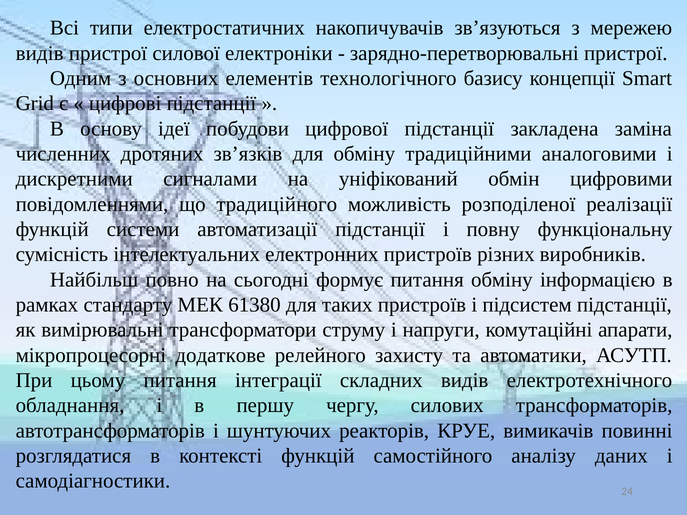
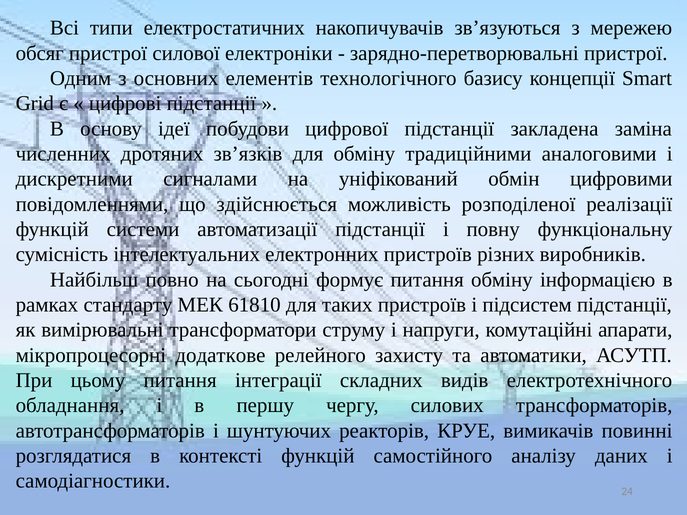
видів: видів -> обсяг (40, 53)
традиційного: традиційного -> здійснюється (277, 204)
61380: 61380 -> 61810 (254, 305)
